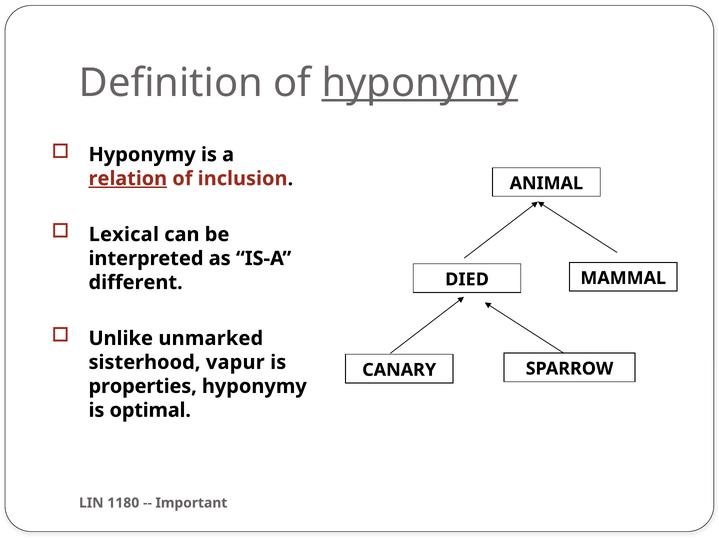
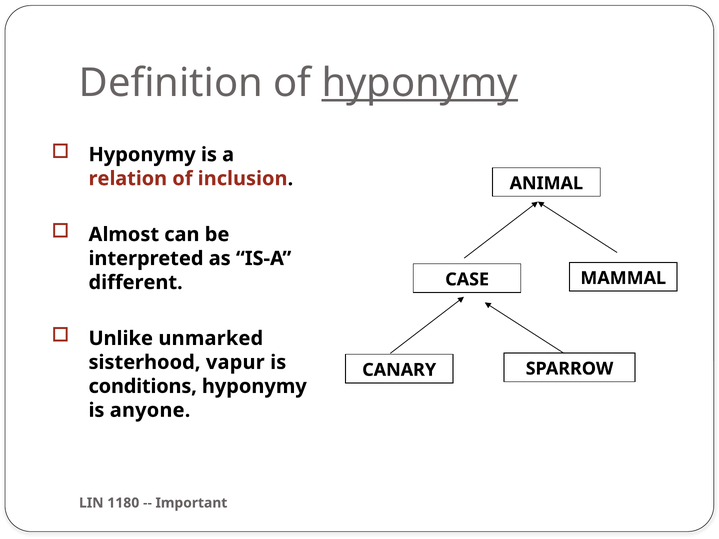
relation underline: present -> none (128, 179)
Lexical: Lexical -> Almost (124, 235)
DIED: DIED -> CASE (467, 280)
properties: properties -> conditions (143, 386)
optimal: optimal -> anyone (150, 410)
